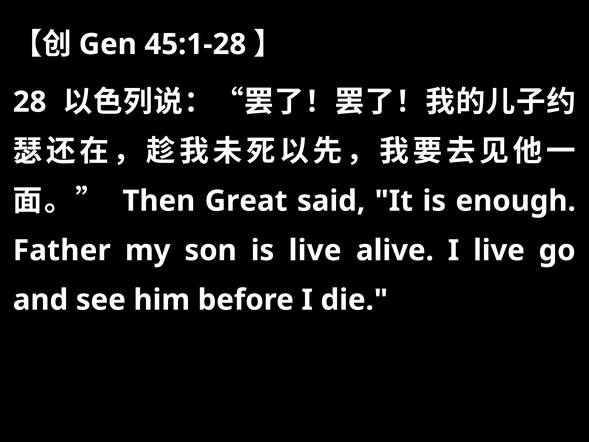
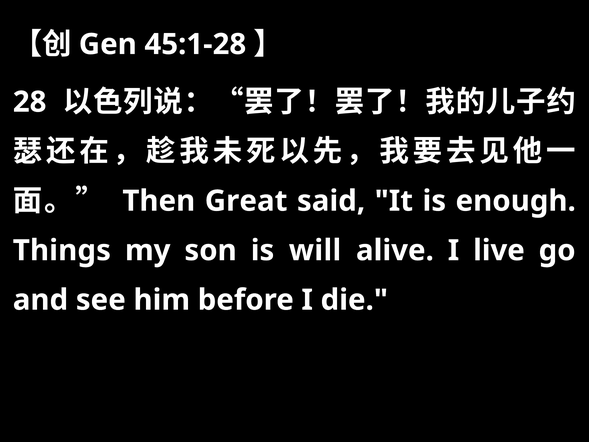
Father: Father -> Things (62, 250)
is live: live -> will (315, 250)
